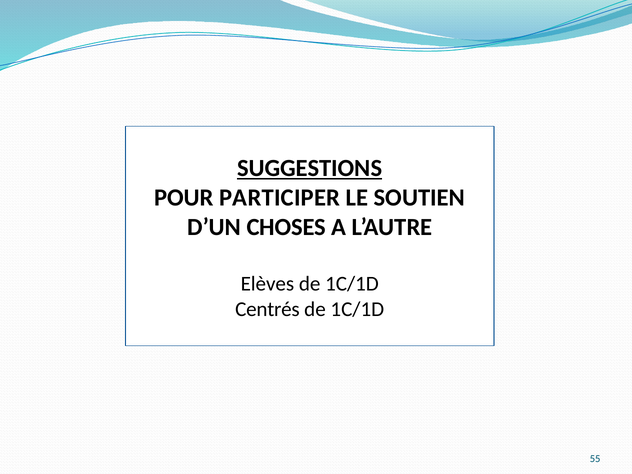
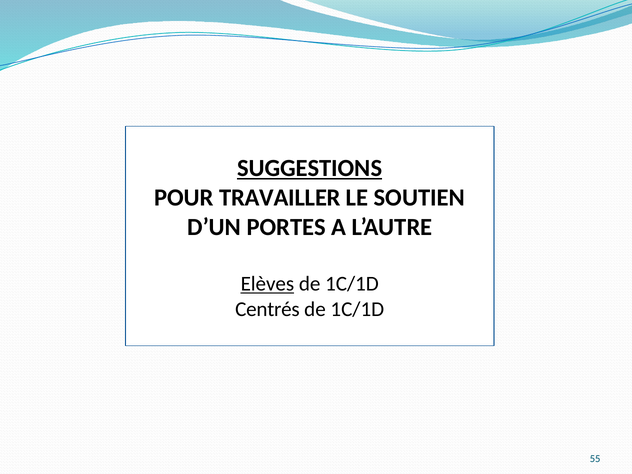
PARTICIPER: PARTICIPER -> TRAVAILLER (280, 198)
CHOSES: CHOSES -> PORTES (286, 227)
Elèves underline: none -> present (267, 284)
